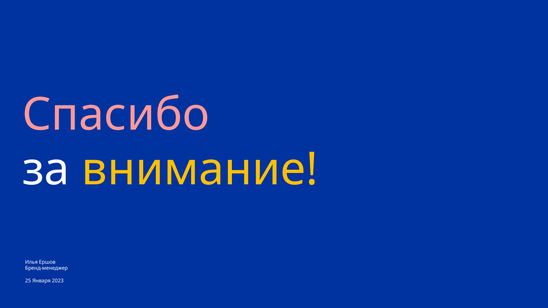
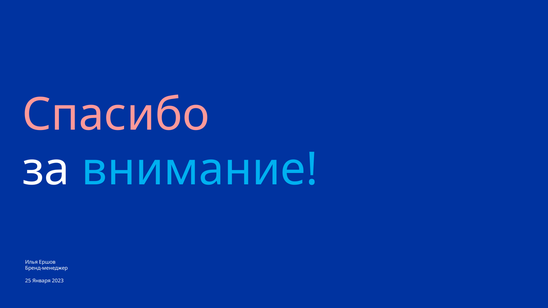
внимание colour: yellow -> light blue (200, 170)
